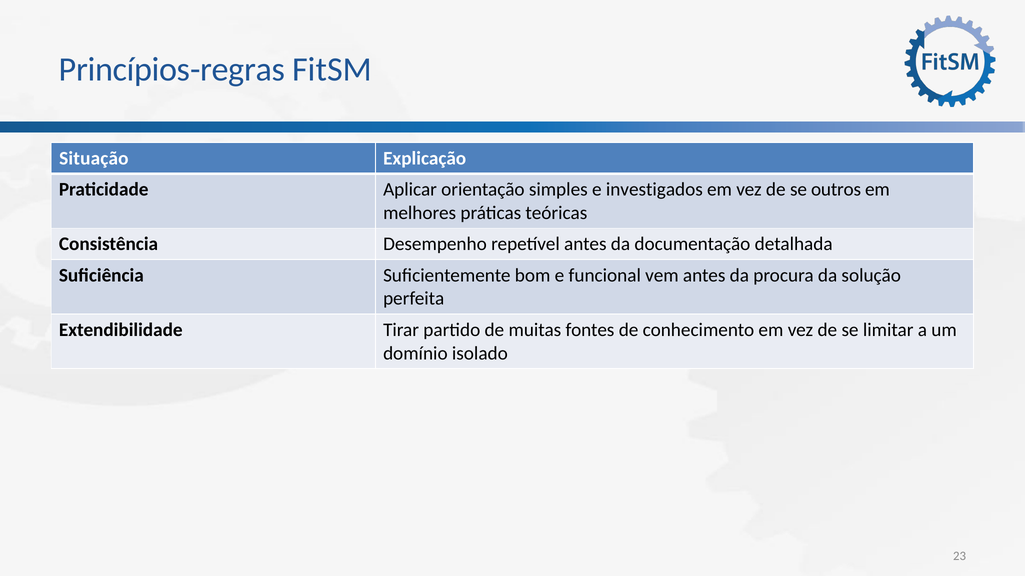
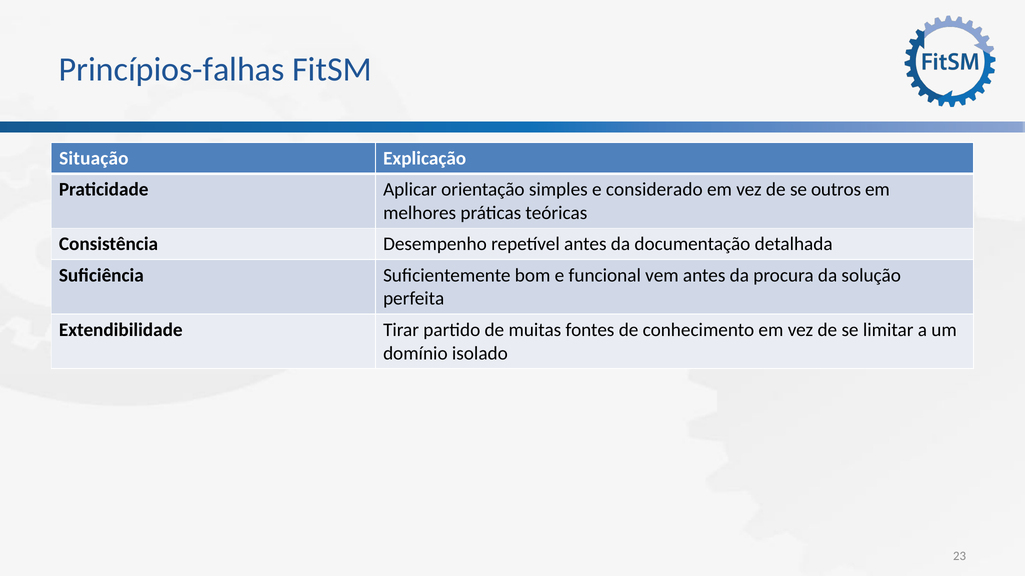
Princípios-regras: Princípios-regras -> Princípios-falhas (172, 70)
investigados: investigados -> considerado (654, 190)
